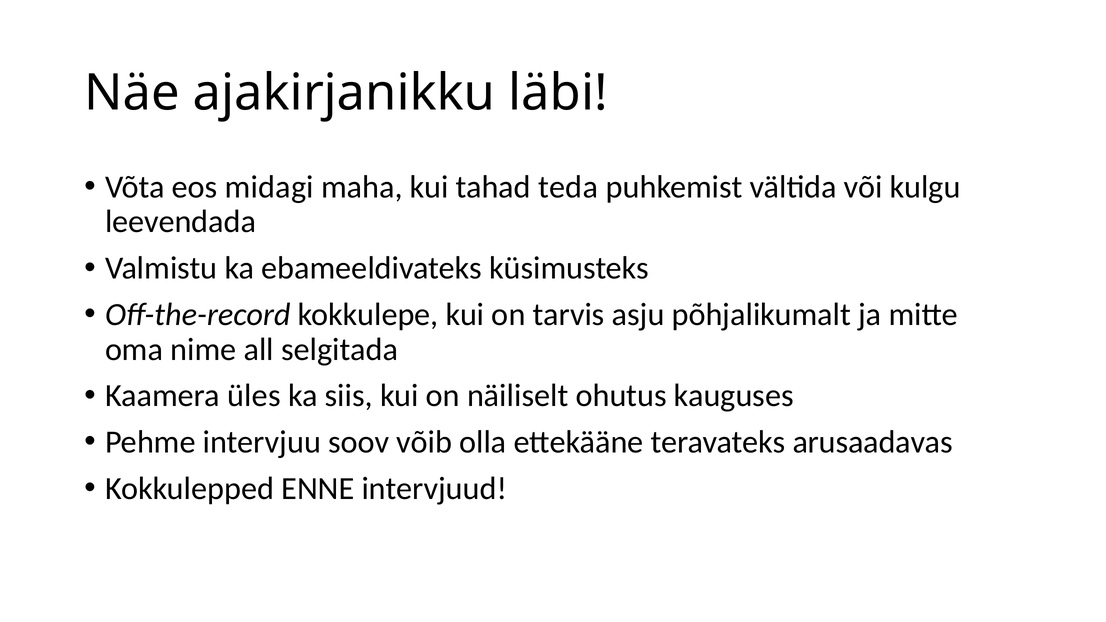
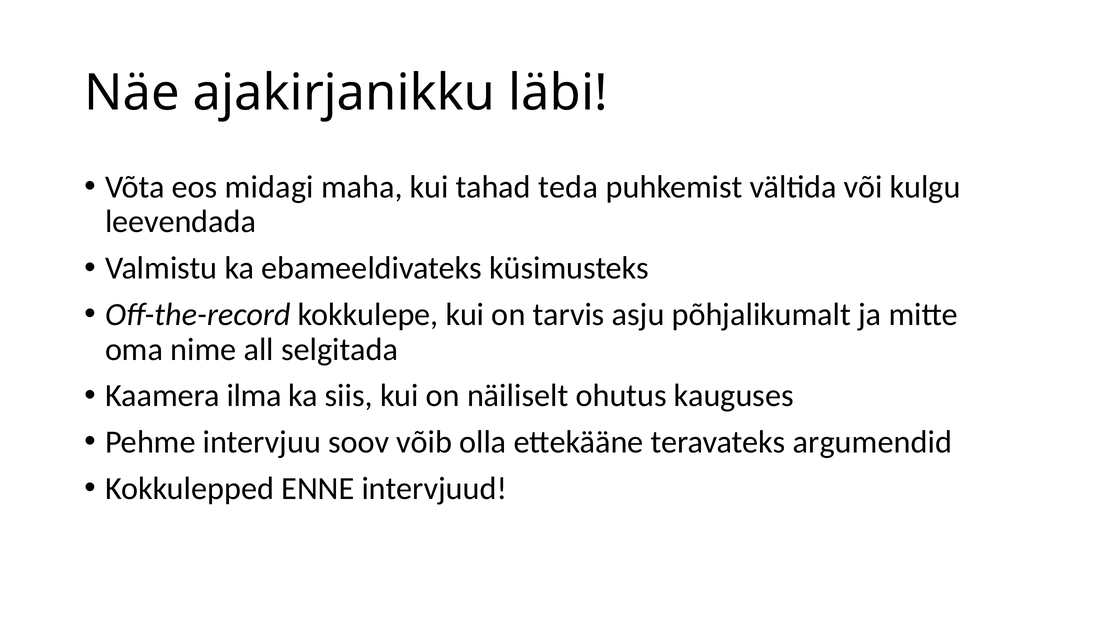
üles: üles -> ilma (254, 396)
arusaadavas: arusaadavas -> argumendid (873, 442)
